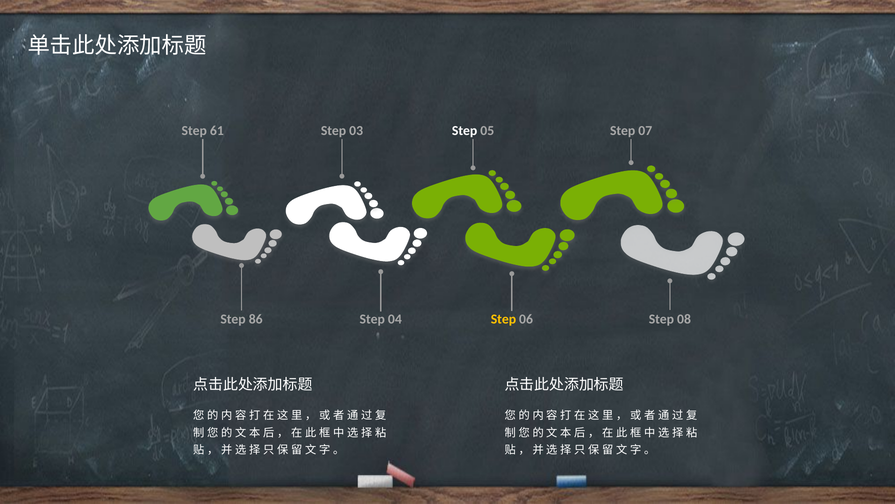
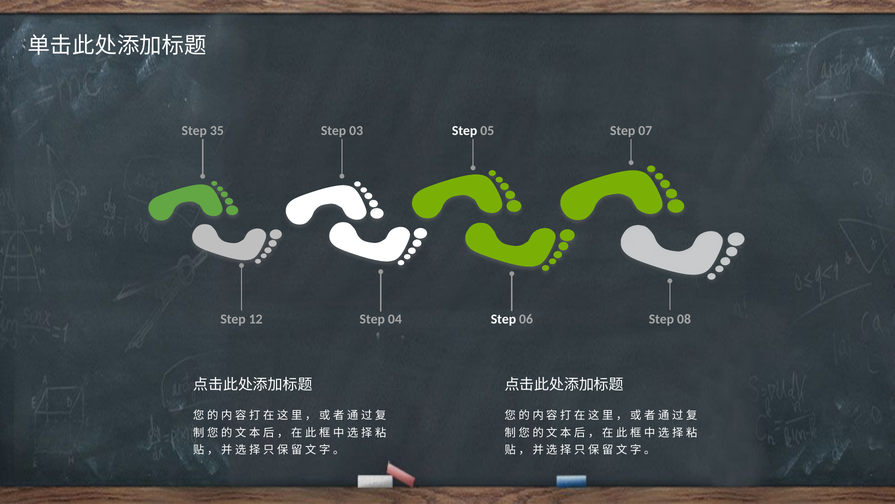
61: 61 -> 35 (217, 131)
86: 86 -> 12 (256, 319)
Step colour: yellow -> white (503, 319)
